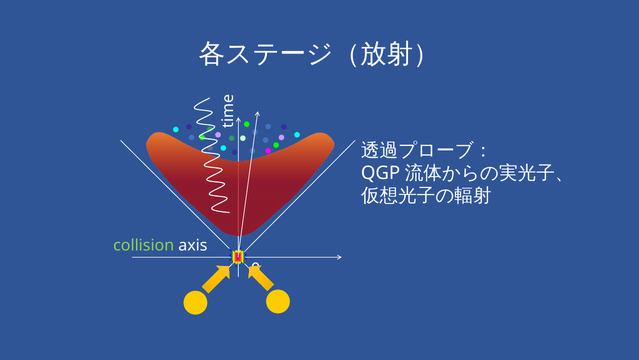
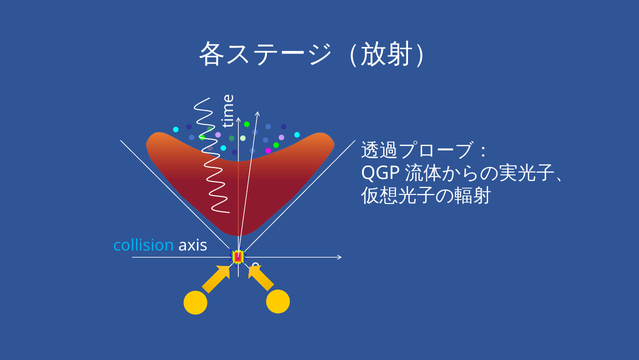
collision colour: light green -> light blue (144, 245)
